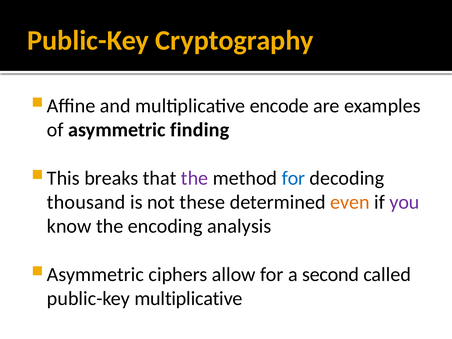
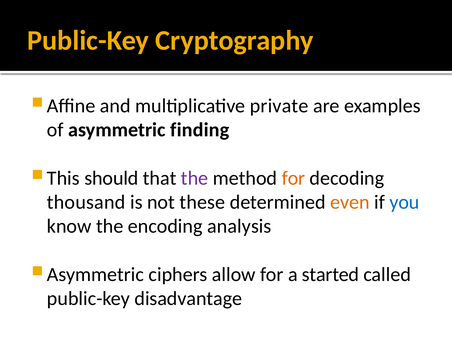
encode: encode -> private (279, 106)
breaks: breaks -> should (111, 178)
for colour: blue -> orange (293, 178)
you colour: purple -> blue (404, 202)
second: second -> started (331, 275)
public-key multiplicative: multiplicative -> disadvantage (188, 299)
